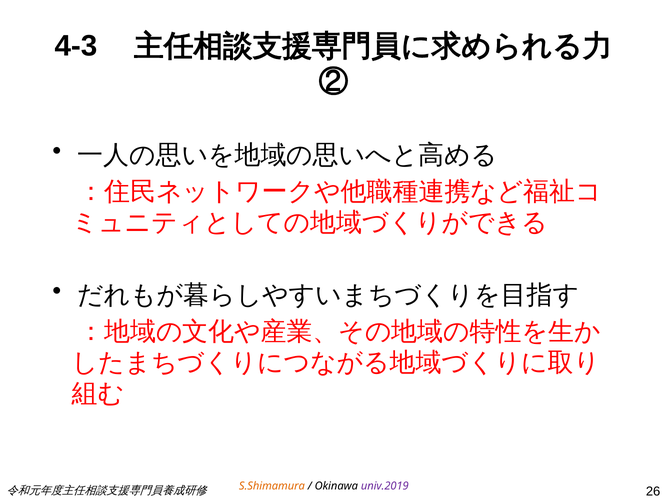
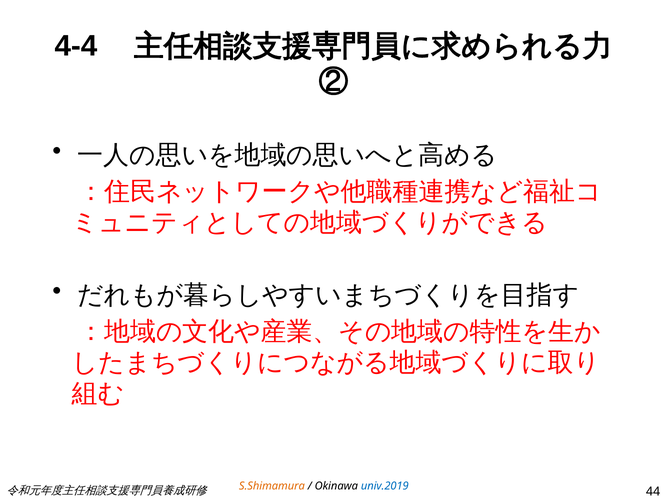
4-3: 4-3 -> 4-4 (76, 46)
univ.2019 colour: purple -> blue (385, 486)
26: 26 -> 44 (653, 492)
